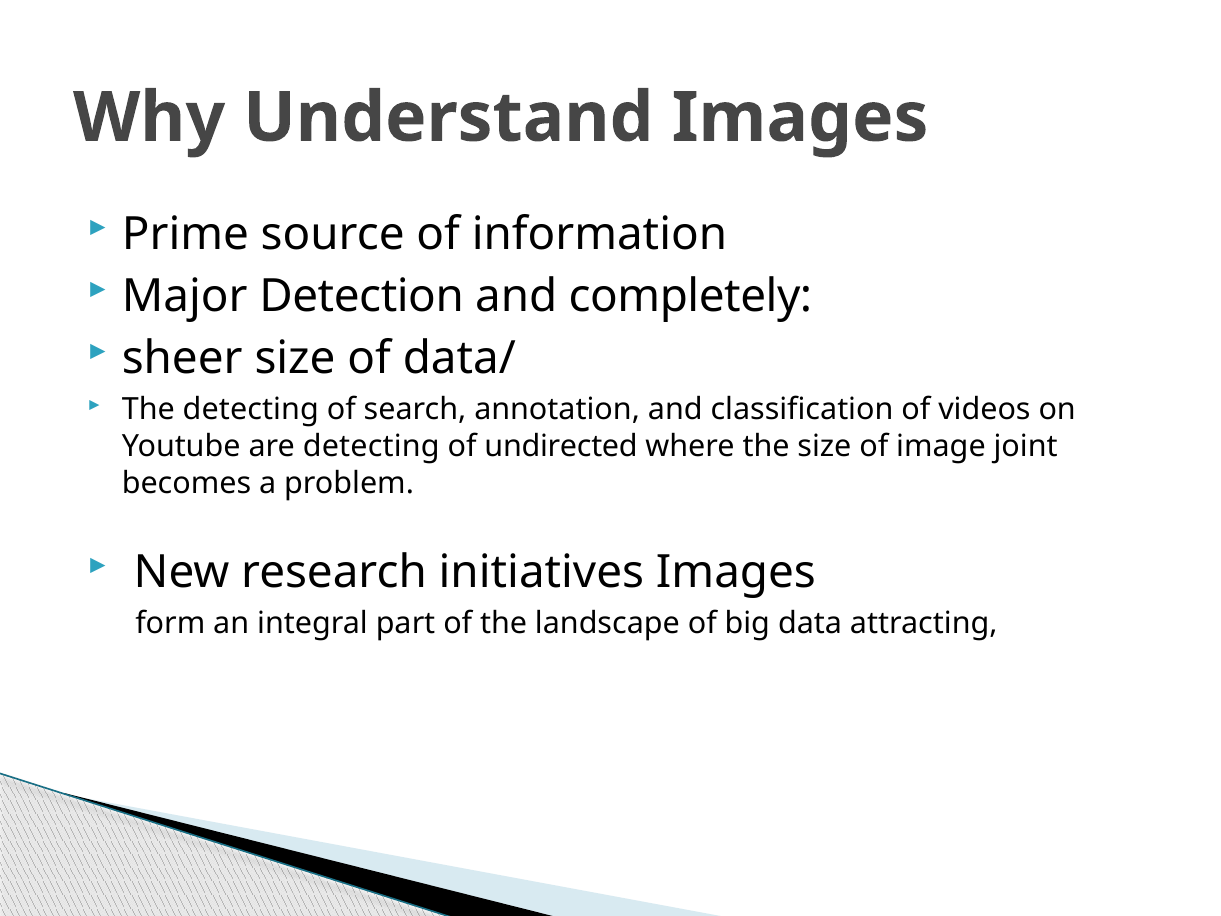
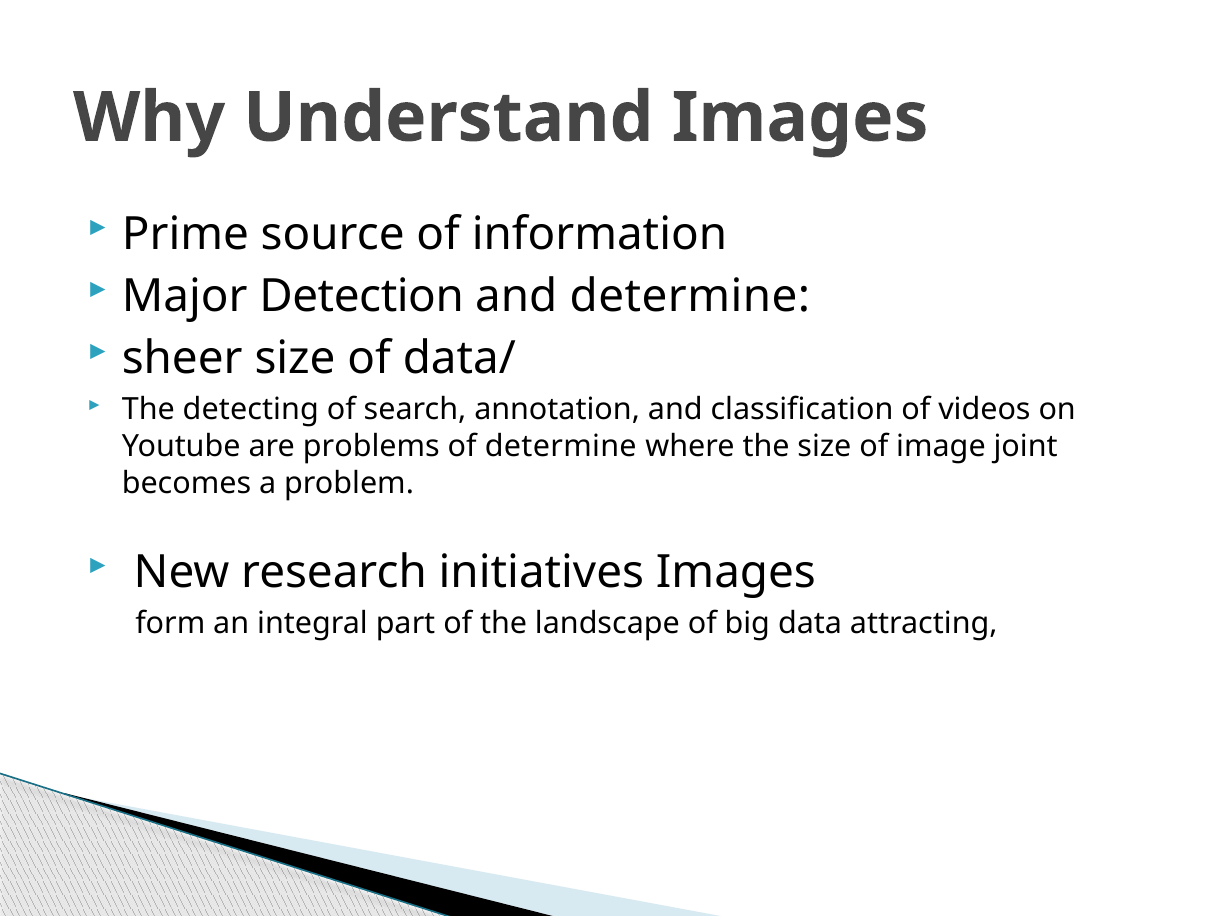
and completely: completely -> determine (690, 296)
are detecting: detecting -> problems (371, 446)
of undirected: undirected -> determine (561, 446)
